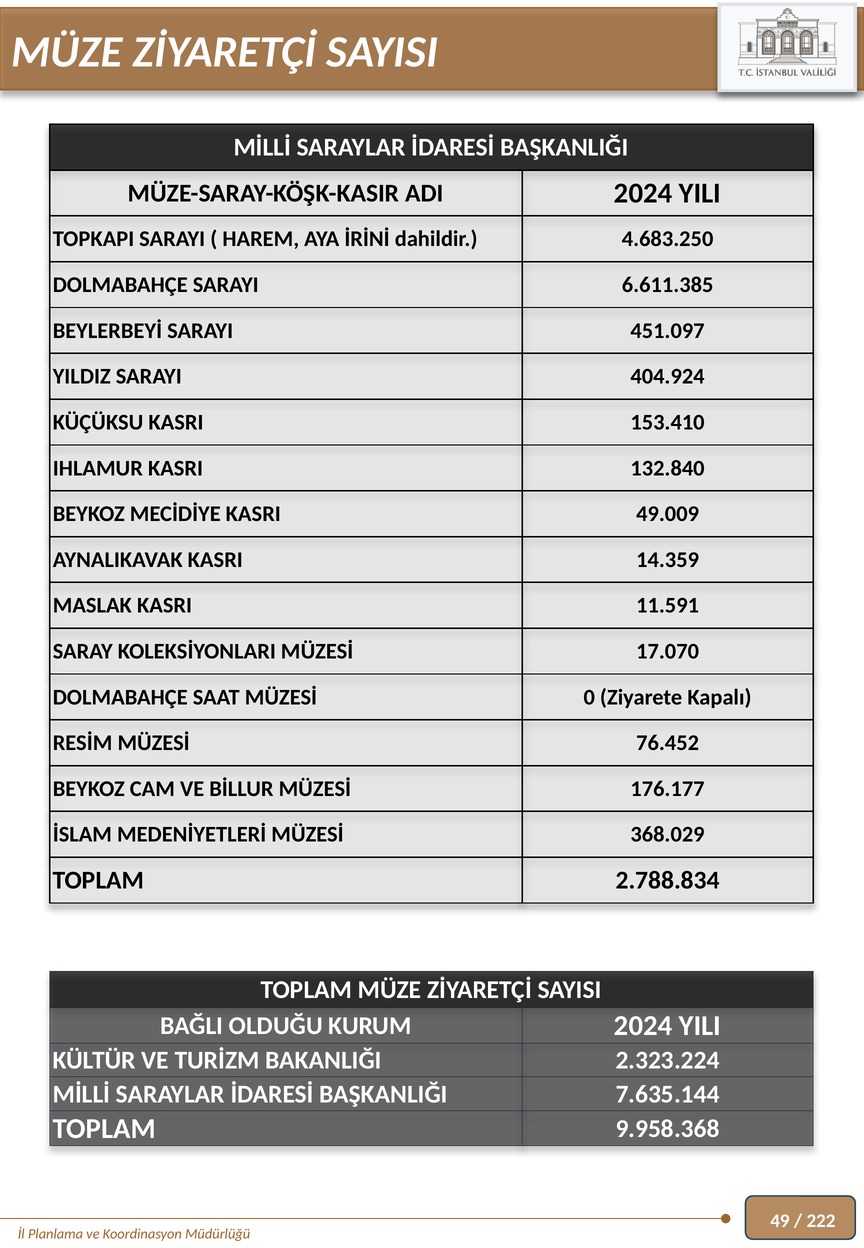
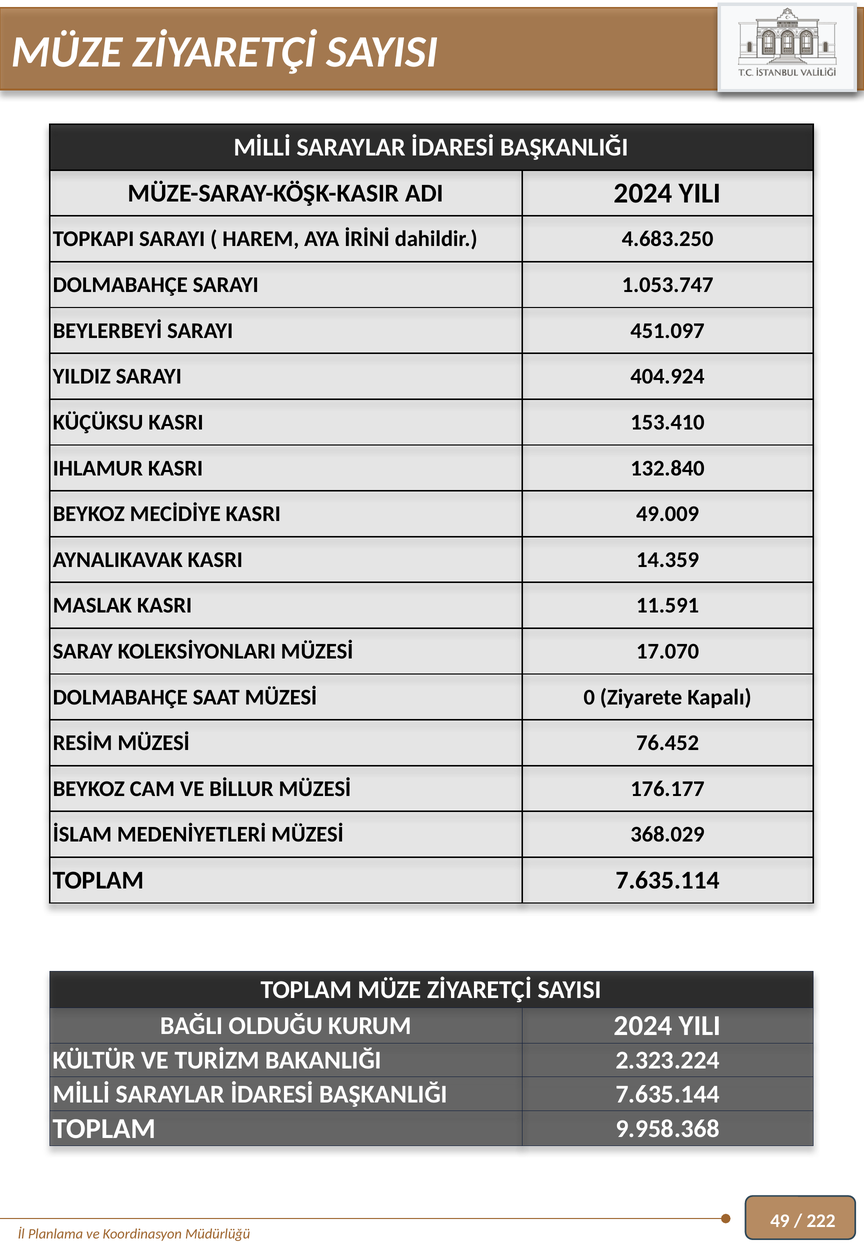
6.611.385: 6.611.385 -> 1.053.747 (668, 285)
2.788.834: 2.788.834 -> 7.635.114 (668, 880)
